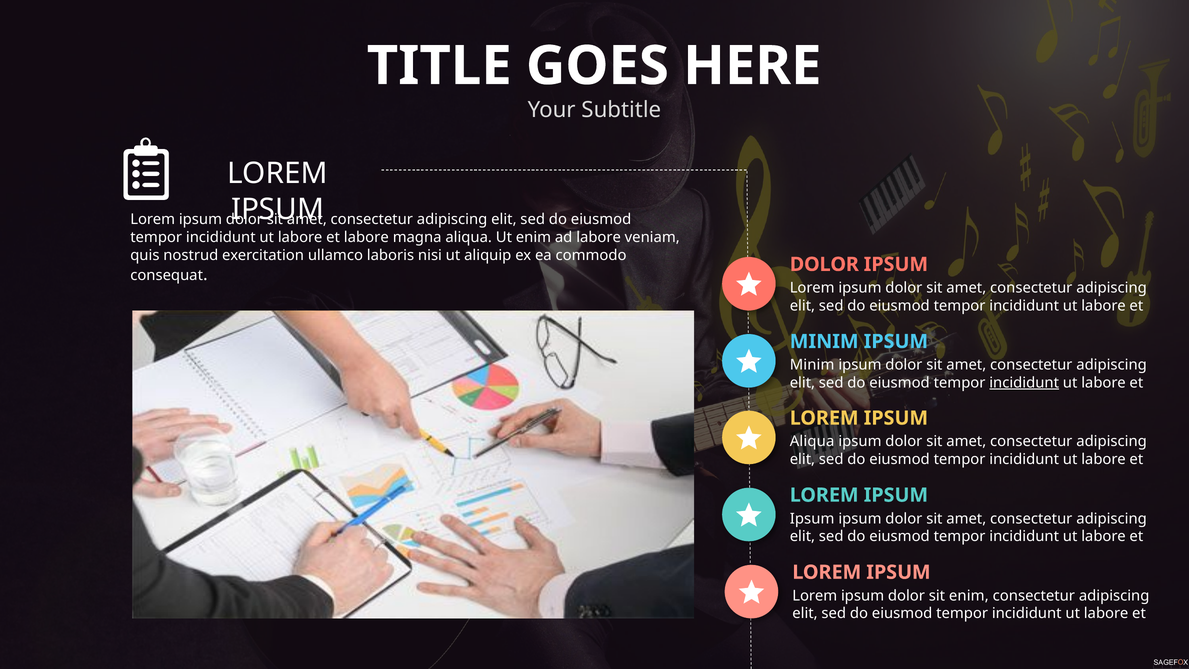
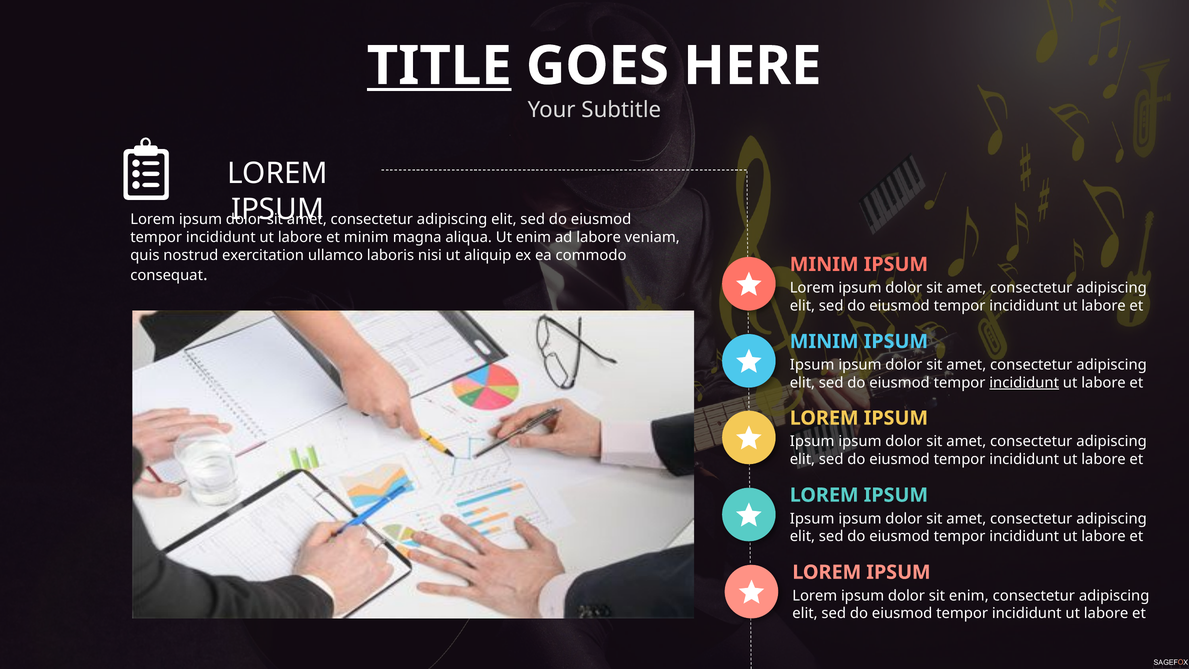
TITLE underline: none -> present (439, 66)
labore: labore -> minim (366, 237)
DOLOR: DOLOR -> MINIM (824, 264)
Minim: Minim -> Ipsum (812, 365)
Aliqua: Aliqua -> Ipsum (812, 441)
